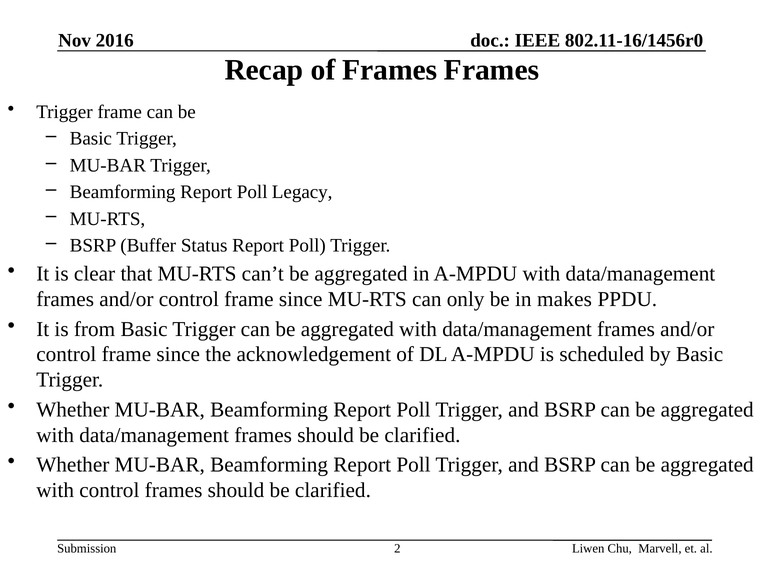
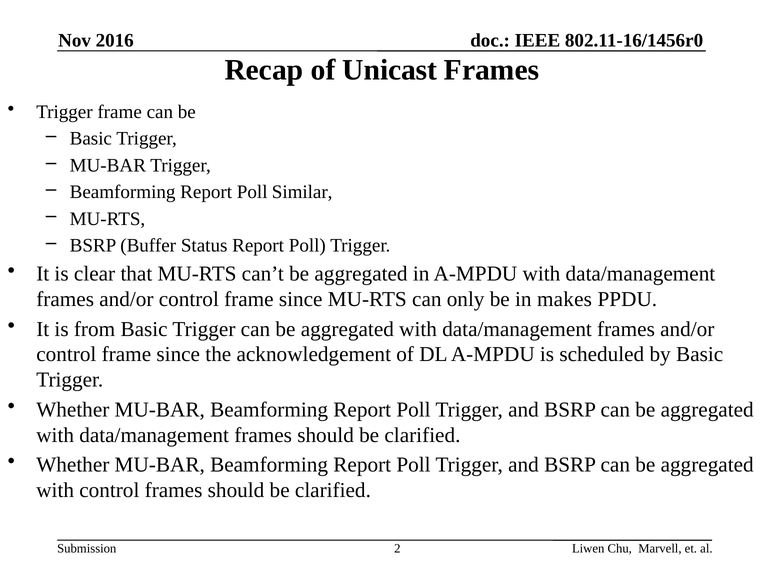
of Frames: Frames -> Unicast (390, 70)
Legacy: Legacy -> Similar (302, 192)
